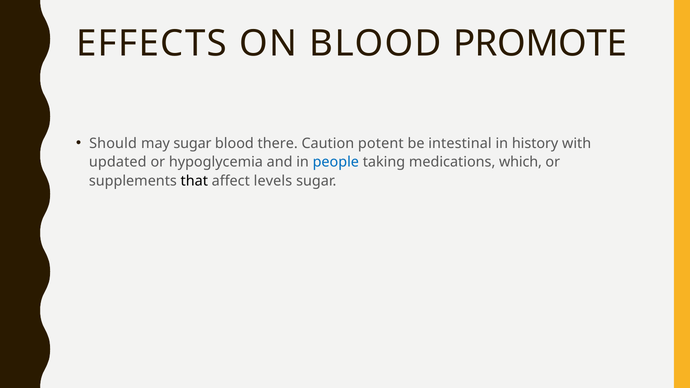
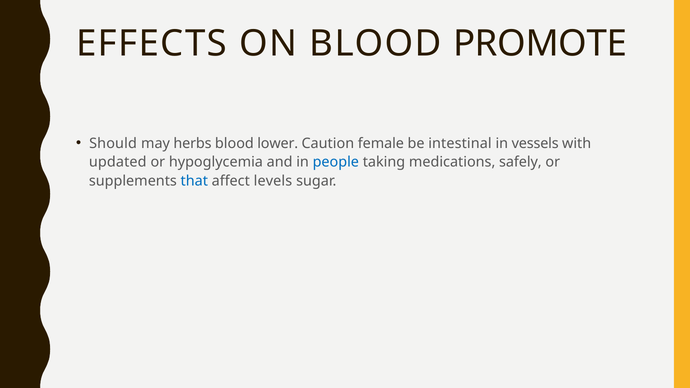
may sugar: sugar -> herbs (192, 143)
there: there -> lower (278, 143)
potent: potent -> female (381, 143)
history: history -> vessels (535, 143)
which: which -> safely (520, 162)
that colour: black -> blue (194, 181)
